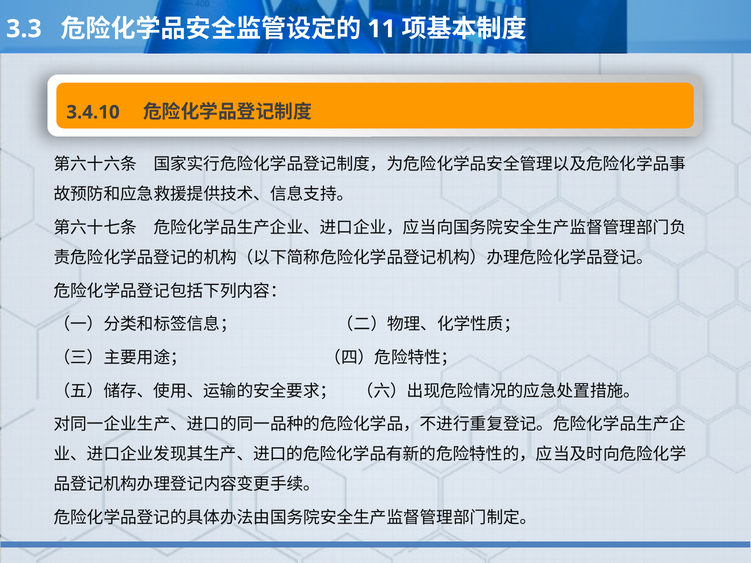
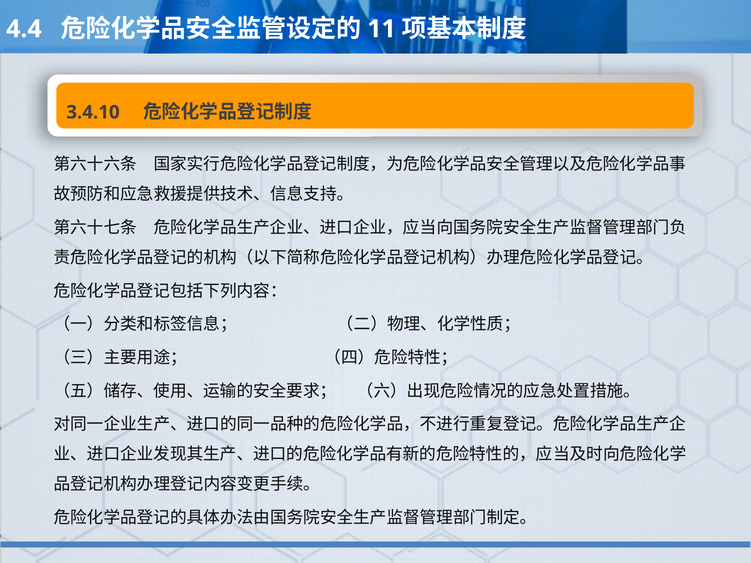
3.3: 3.3 -> 4.4 (24, 29)
